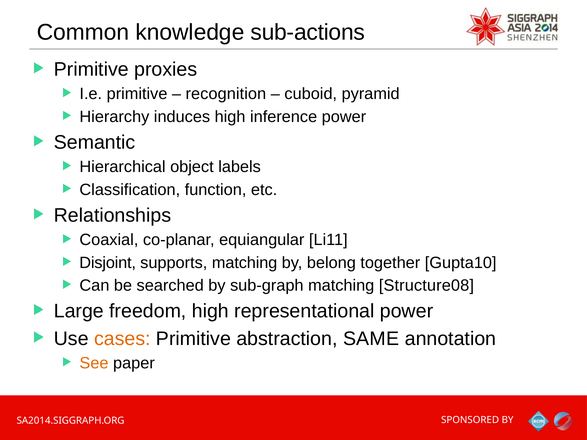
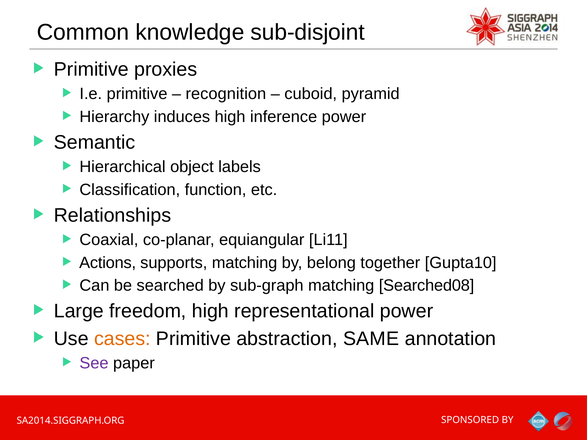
sub-actions: sub-actions -> sub-disjoint (308, 32)
Disjoint: Disjoint -> Actions (108, 263)
Structure08: Structure08 -> Searched08 (427, 286)
See colour: orange -> purple (94, 363)
